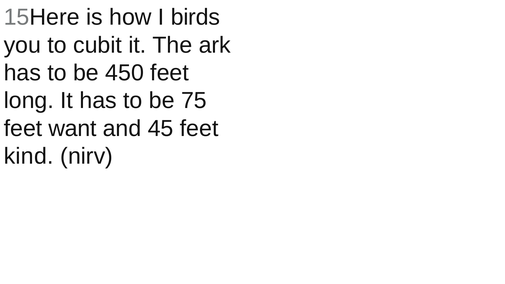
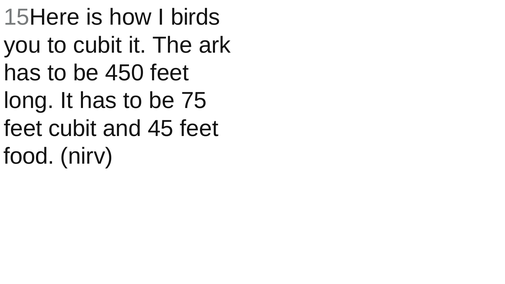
feet want: want -> cubit (73, 128)
kind: kind -> food (29, 156)
